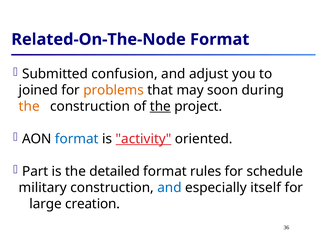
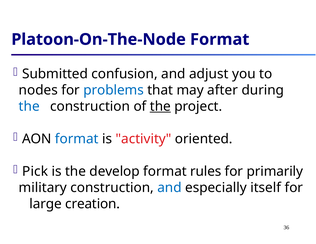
Related-On-The-Node: Related-On-The-Node -> Platoon-On-The-Node (99, 39)
joined: joined -> nodes (38, 90)
problems colour: orange -> blue (114, 90)
soon: soon -> after (223, 90)
the colour: orange -> blue (29, 106)
activity underline: present -> none (143, 139)
Part: Part -> Pick (35, 172)
detailed: detailed -> develop (115, 172)
schedule: schedule -> primarily (275, 172)
